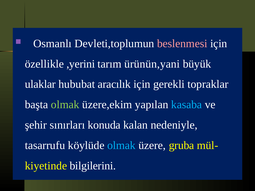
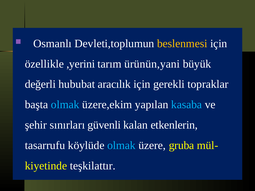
beslenmesi colour: pink -> yellow (182, 44)
ulaklar: ulaklar -> değerli (40, 84)
olmak colour: light green -> light blue (65, 105)
konuda: konuda -> güvenli (104, 125)
nedeniyle: nedeniyle -> etkenlerin (174, 125)
bilgilerini: bilgilerini -> teşkilattır (93, 166)
